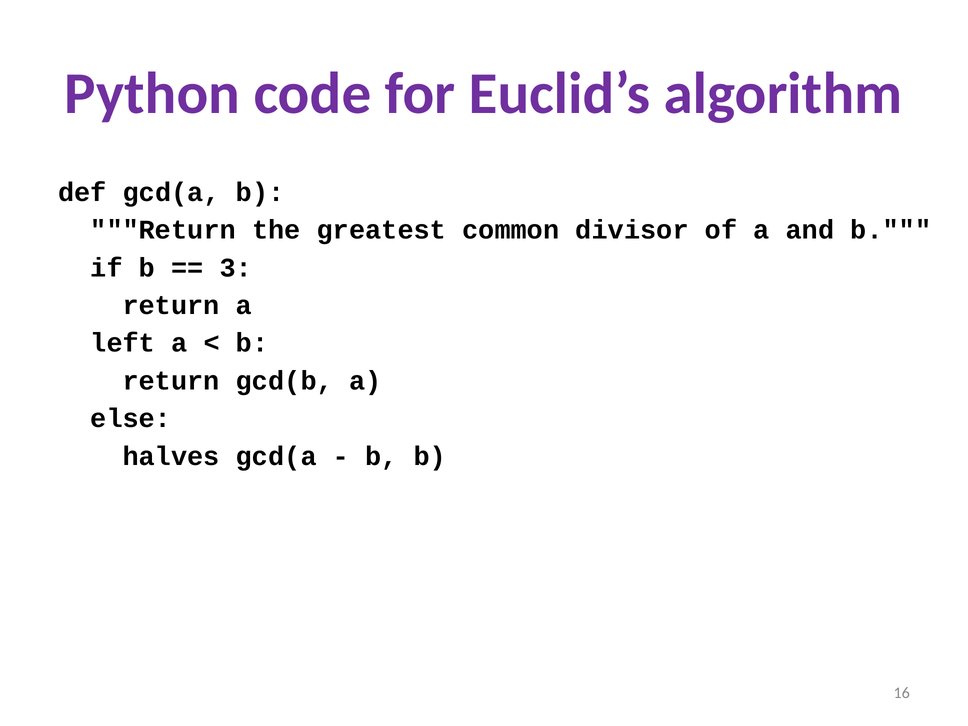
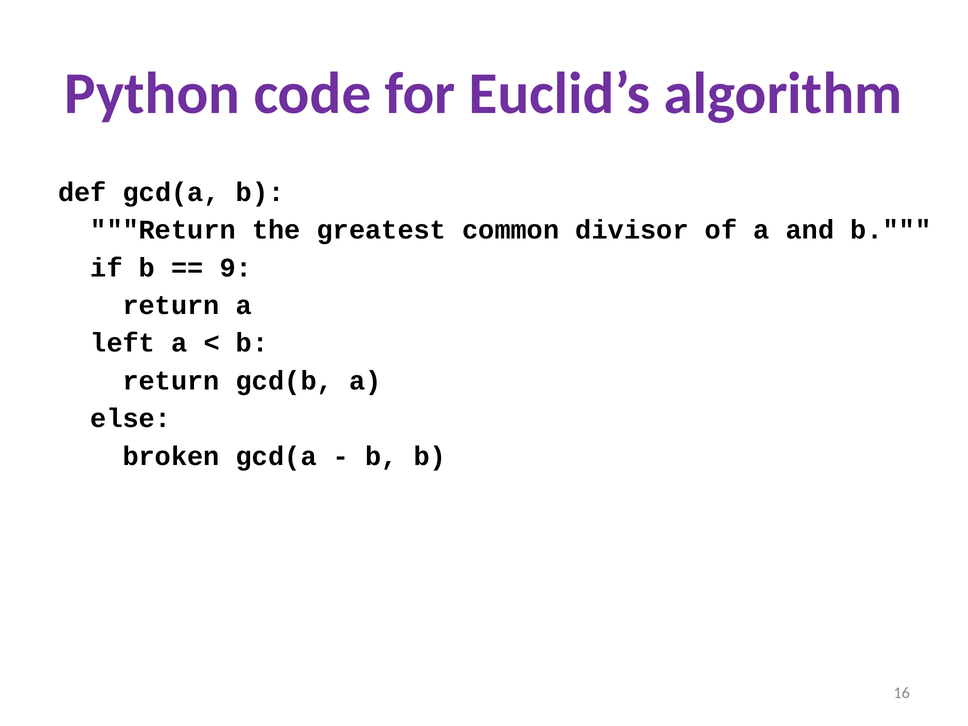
3: 3 -> 9 (236, 268)
halves: halves -> broken (171, 456)
